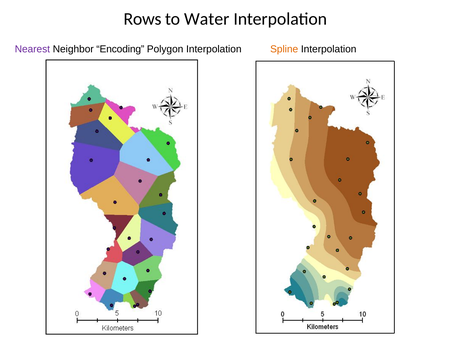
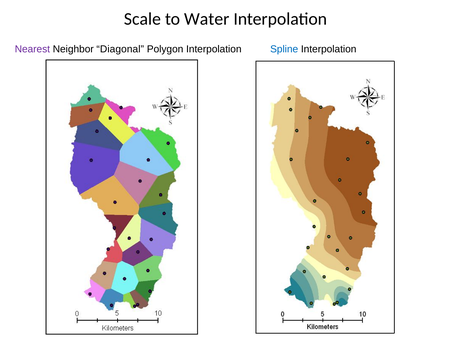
Rows: Rows -> Scale (142, 19)
Encoding: Encoding -> Diagonal (120, 49)
Spline colour: orange -> blue (284, 49)
